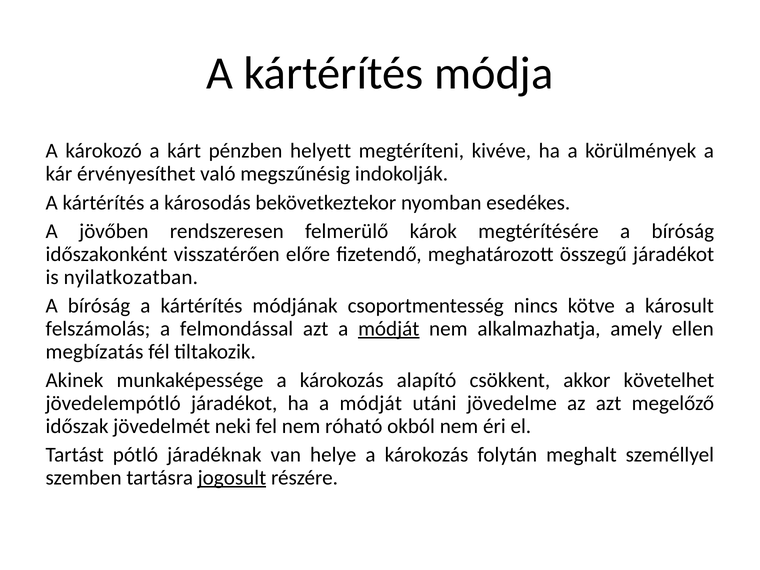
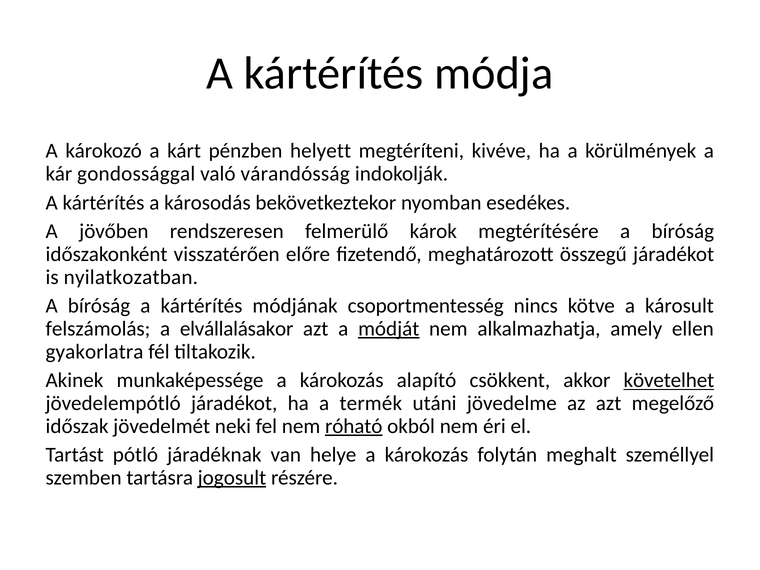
érvényesíthet: érvényesíthet -> gondossággal (136, 174)
megszűnésig: megszűnésig -> várandósság (295, 174)
felmondással: felmondással -> elvállalásakor (237, 329)
megbízatás: megbízatás -> gyakorlatra (95, 352)
követelhet underline: none -> present (669, 380)
ha a módját: módját -> termék (371, 403)
róható underline: none -> present (354, 426)
